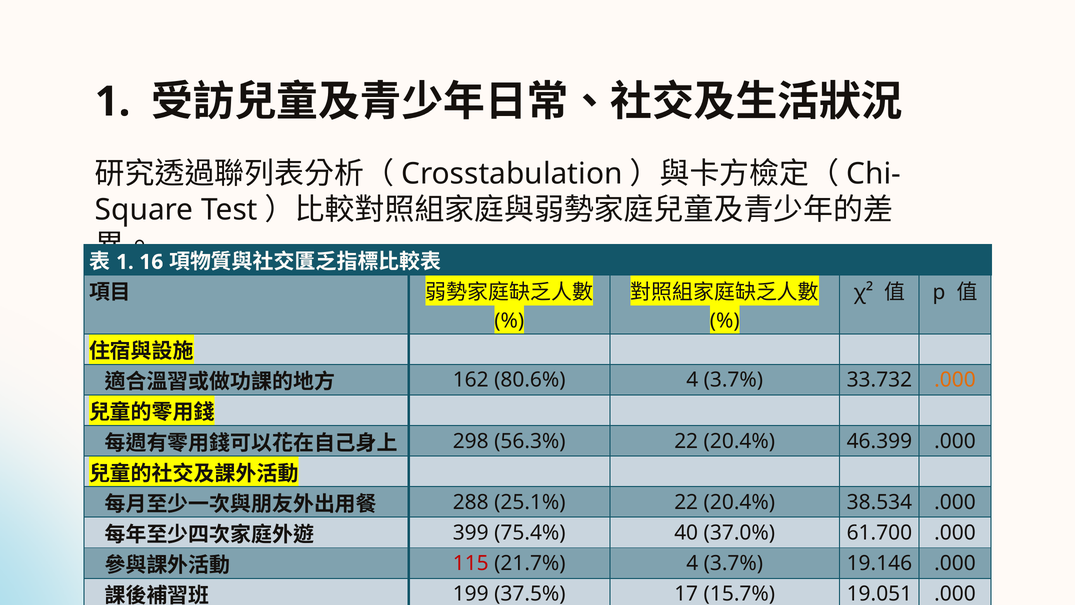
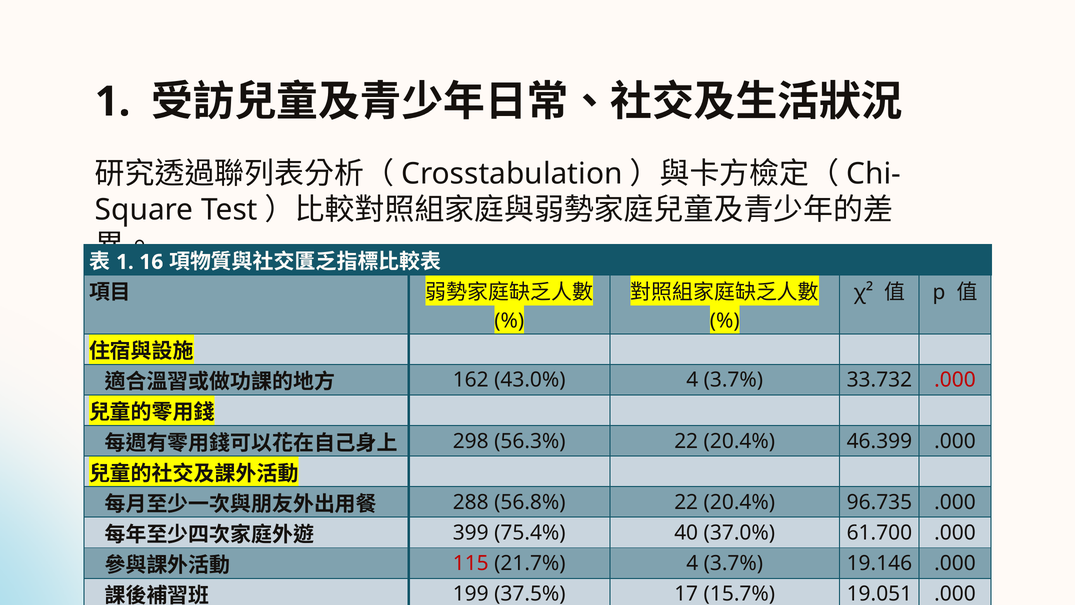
80.6%: 80.6% -> 43.0% (530, 380)
.000 colour: orange -> red (955, 380)
25.1%: 25.1% -> 56.8% (530, 502)
38.534: 38.534 -> 96.735 (879, 502)
